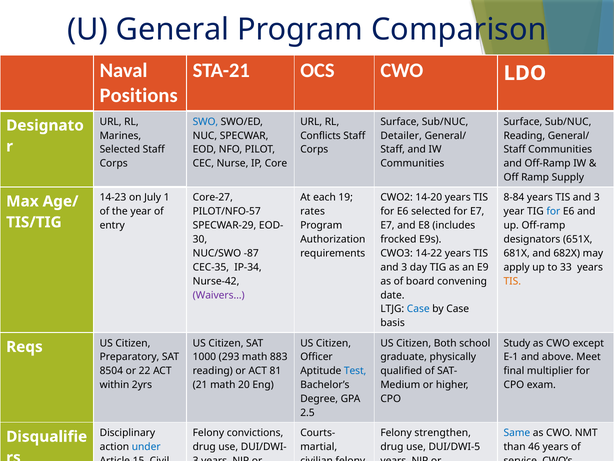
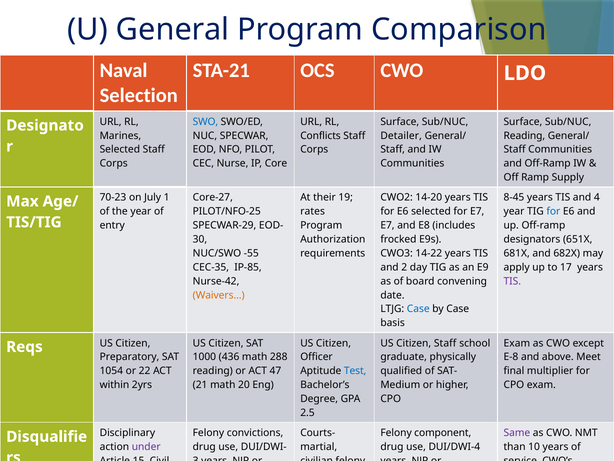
Positions: Positions -> Selection (139, 96)
14-23: 14-23 -> 70-23 (113, 197)
each: each -> their (324, 197)
8-84: 8-84 -> 8-45 (514, 197)
3: 3 -> 4 (597, 197)
PILOT/NFO-57: PILOT/NFO-57 -> PILOT/NFO-25 (227, 211)
-87: -87 -> -55 (251, 253)
IP-34: IP-34 -> IP-85 (248, 267)
3: 3 -> 2 (404, 267)
33: 33 -> 17 (566, 267)
TIS colour: orange -> purple (512, 281)
Waivers… colour: purple -> orange (219, 295)
Citizen Both: Both -> Staff (445, 343)
Study: Study -> Exam (517, 343)
293: 293 -> 436 (229, 357)
883: 883 -> 288 (279, 357)
E-1: E-1 -> E-8 (511, 357)
8504: 8504 -> 1054 (111, 371)
81: 81 -> 47 (275, 371)
strengthen: strengthen -> component (443, 432)
Same colour: blue -> purple (517, 432)
under colour: blue -> purple (146, 446)
DUI/DWI-5: DUI/DWI-5 -> DUI/DWI-4 (454, 446)
46: 46 -> 10 (534, 446)
